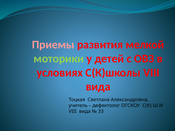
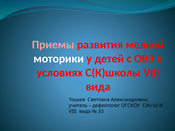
моторики colour: light green -> white (59, 59)
